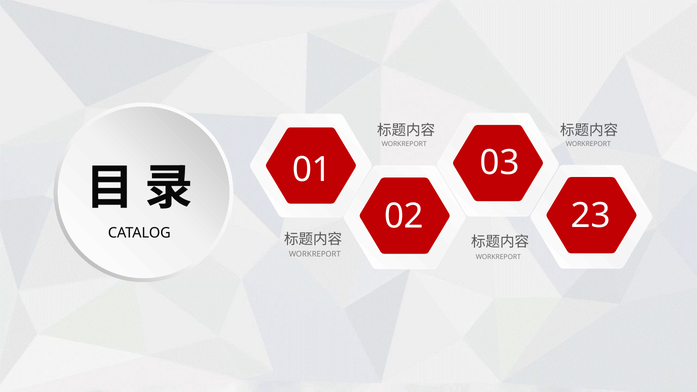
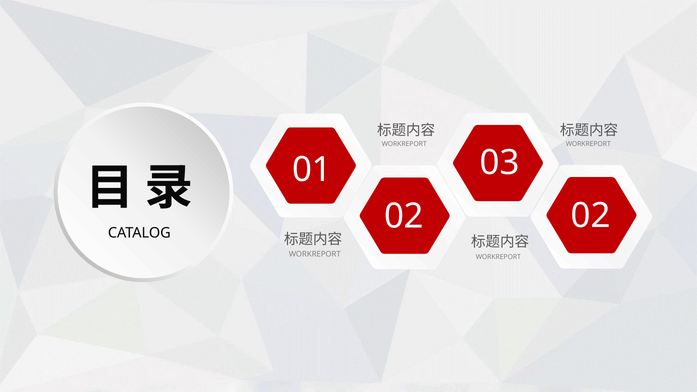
02 23: 23 -> 02 (591, 216)
